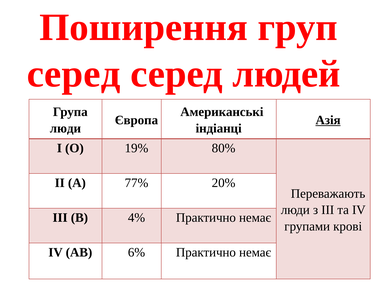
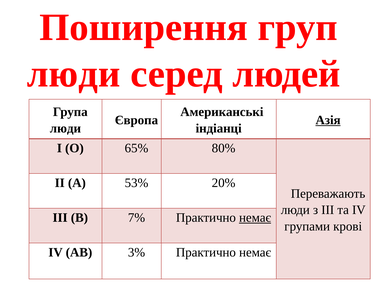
серед: серед -> люди (74, 74)
19%: 19% -> 65% (136, 148)
77%: 77% -> 53% (136, 183)
4%: 4% -> 7% (136, 218)
немає underline: none -> present (255, 218)
6%: 6% -> 3% (136, 253)
